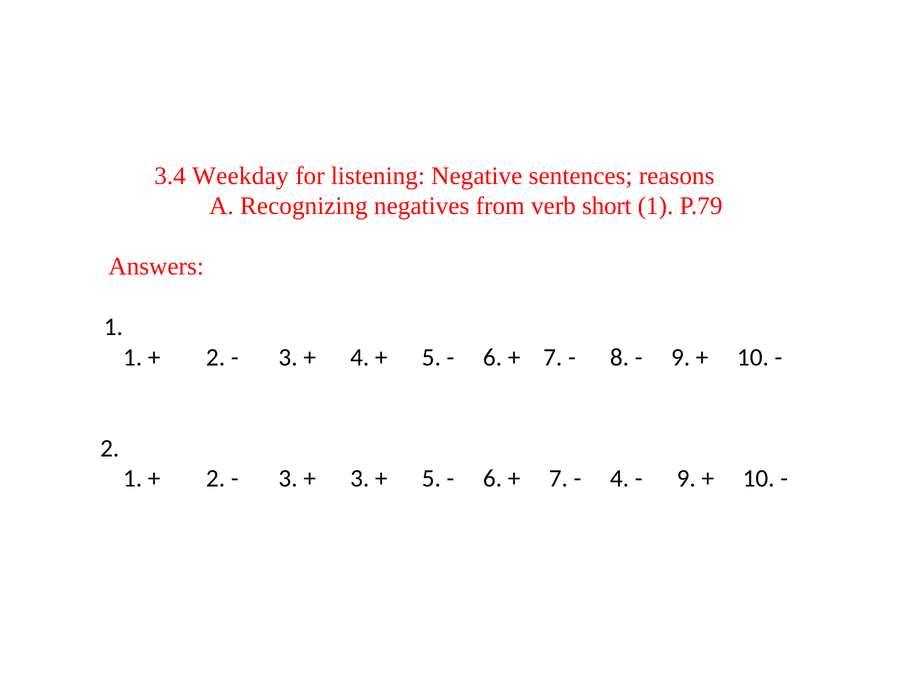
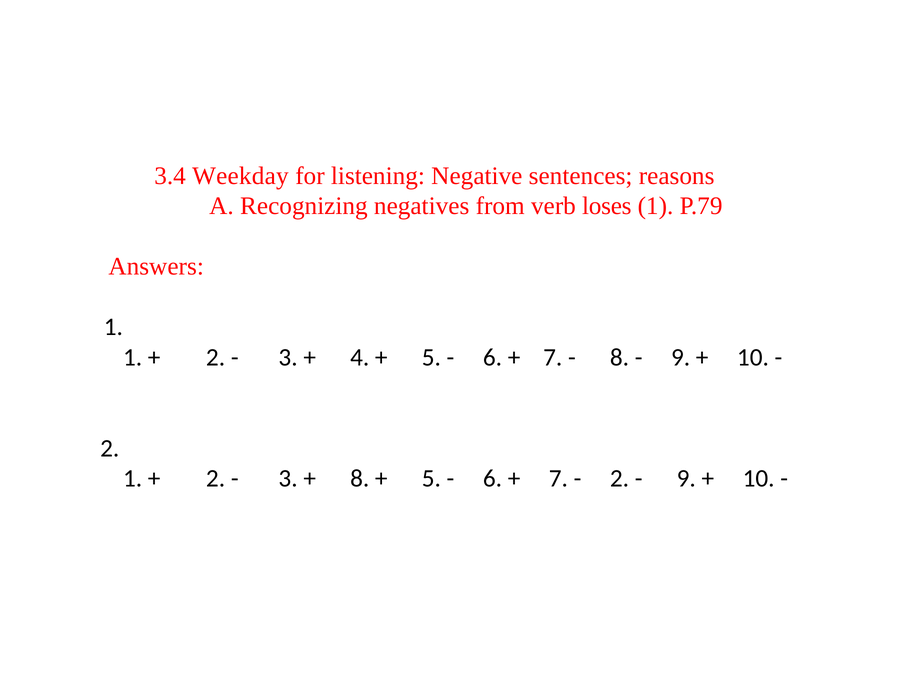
short: short -> loses (607, 206)
3: 3 -> 8 (360, 478)
4: 4 -> 2 (619, 478)
